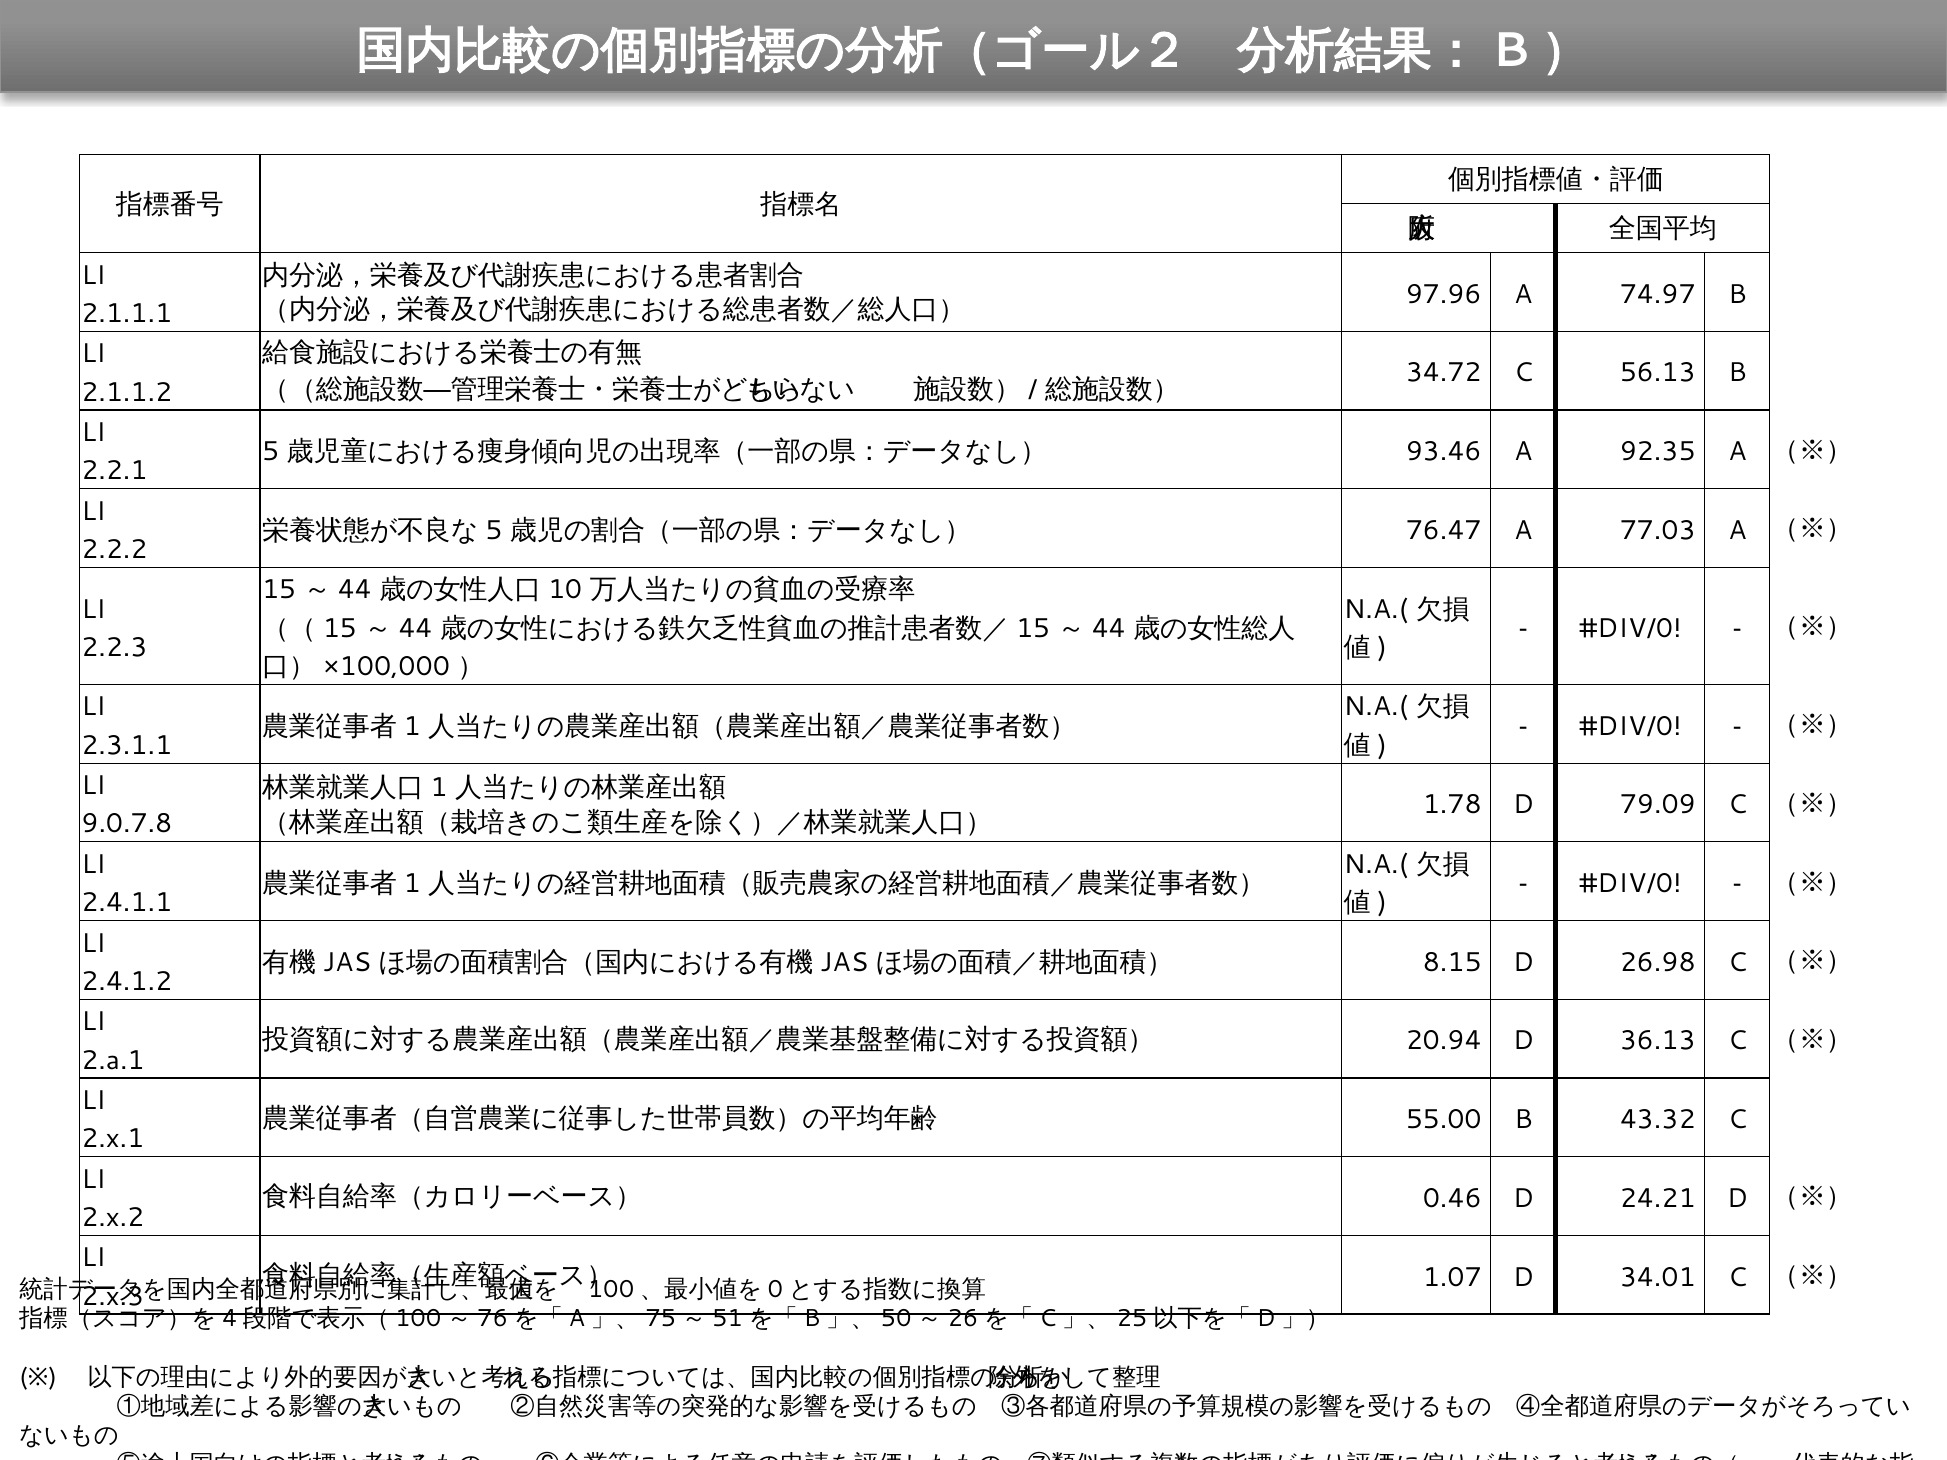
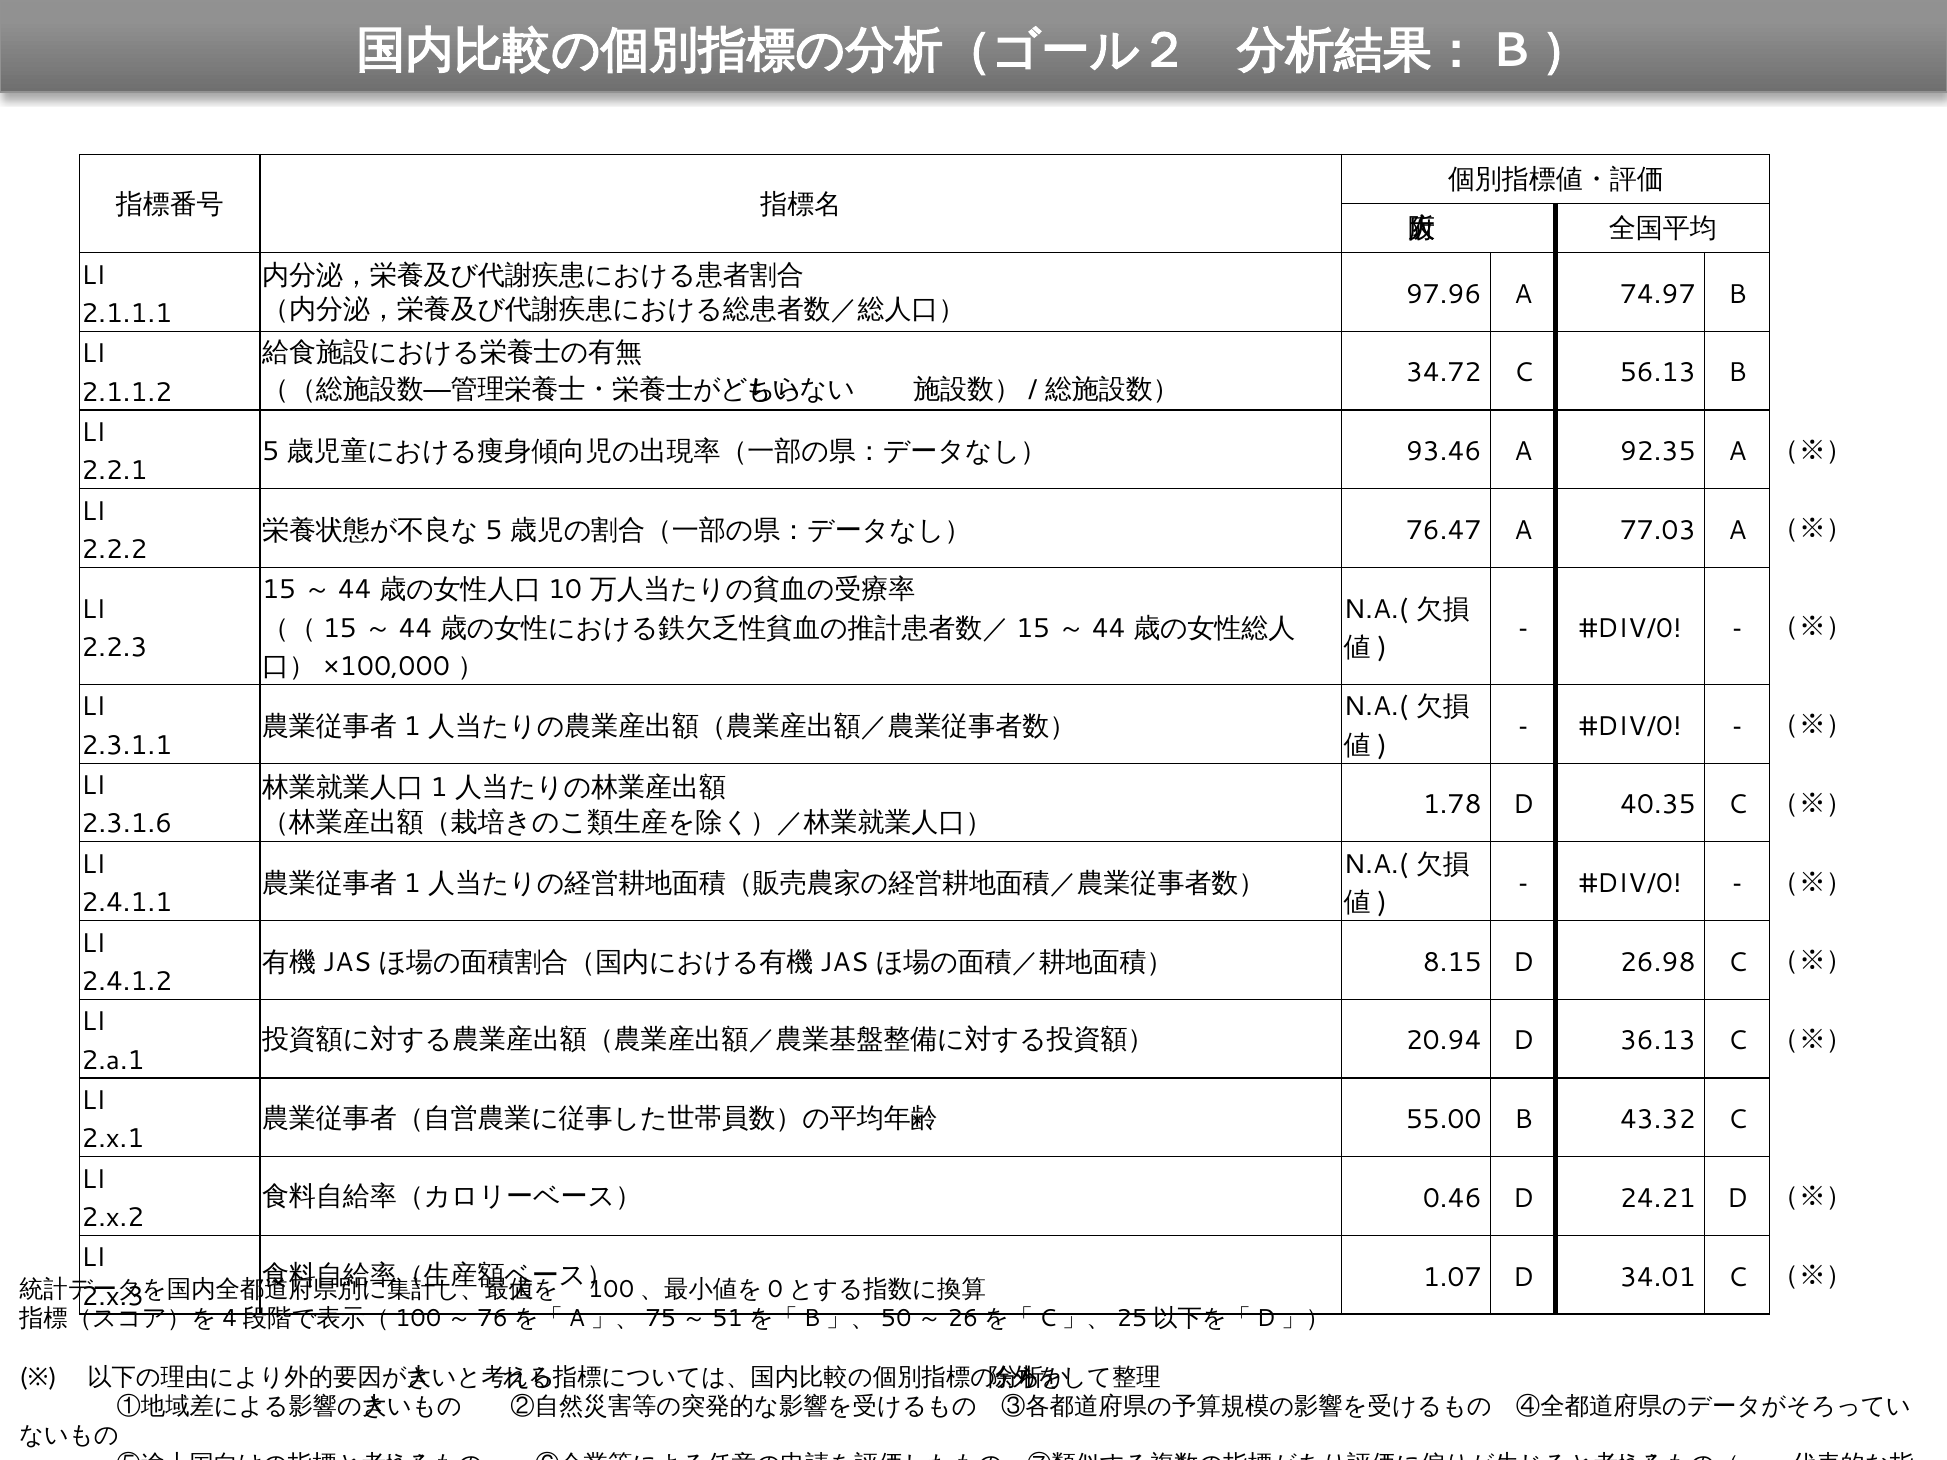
79.09: 79.09 -> 40.35 (1658, 805)
9.0.7.8: 9.0.7.8 -> 2.3.1.6 (127, 824)
